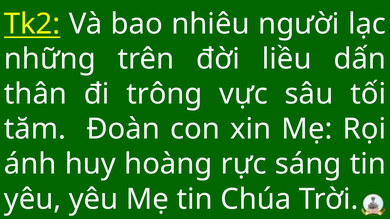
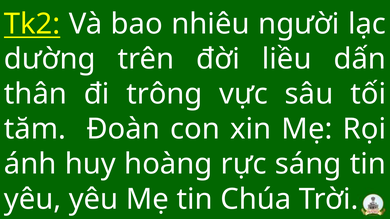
những: những -> dường (50, 59)
